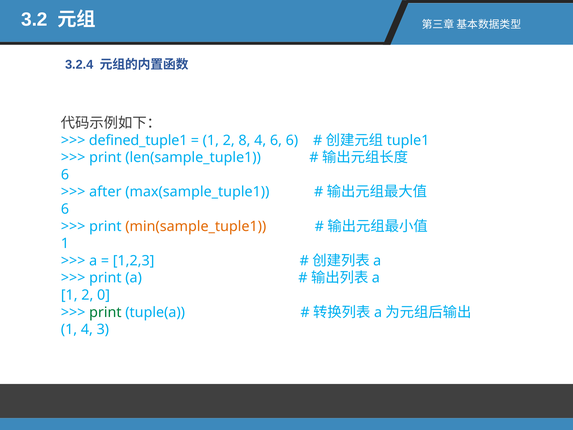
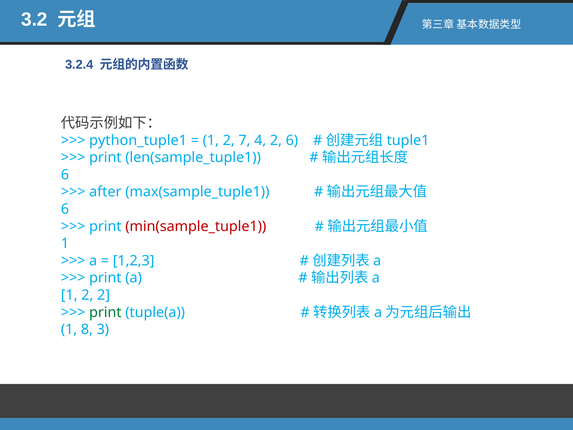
defined_tuple1: defined_tuple1 -> python_tuple1 (138, 140)
8: 8 -> 7 (244, 140)
4 6: 6 -> 2 (276, 140)
min(sample_tuple1 colour: orange -> red (196, 226)
2 0: 0 -> 2 (104, 295)
1 4: 4 -> 8 (87, 329)
